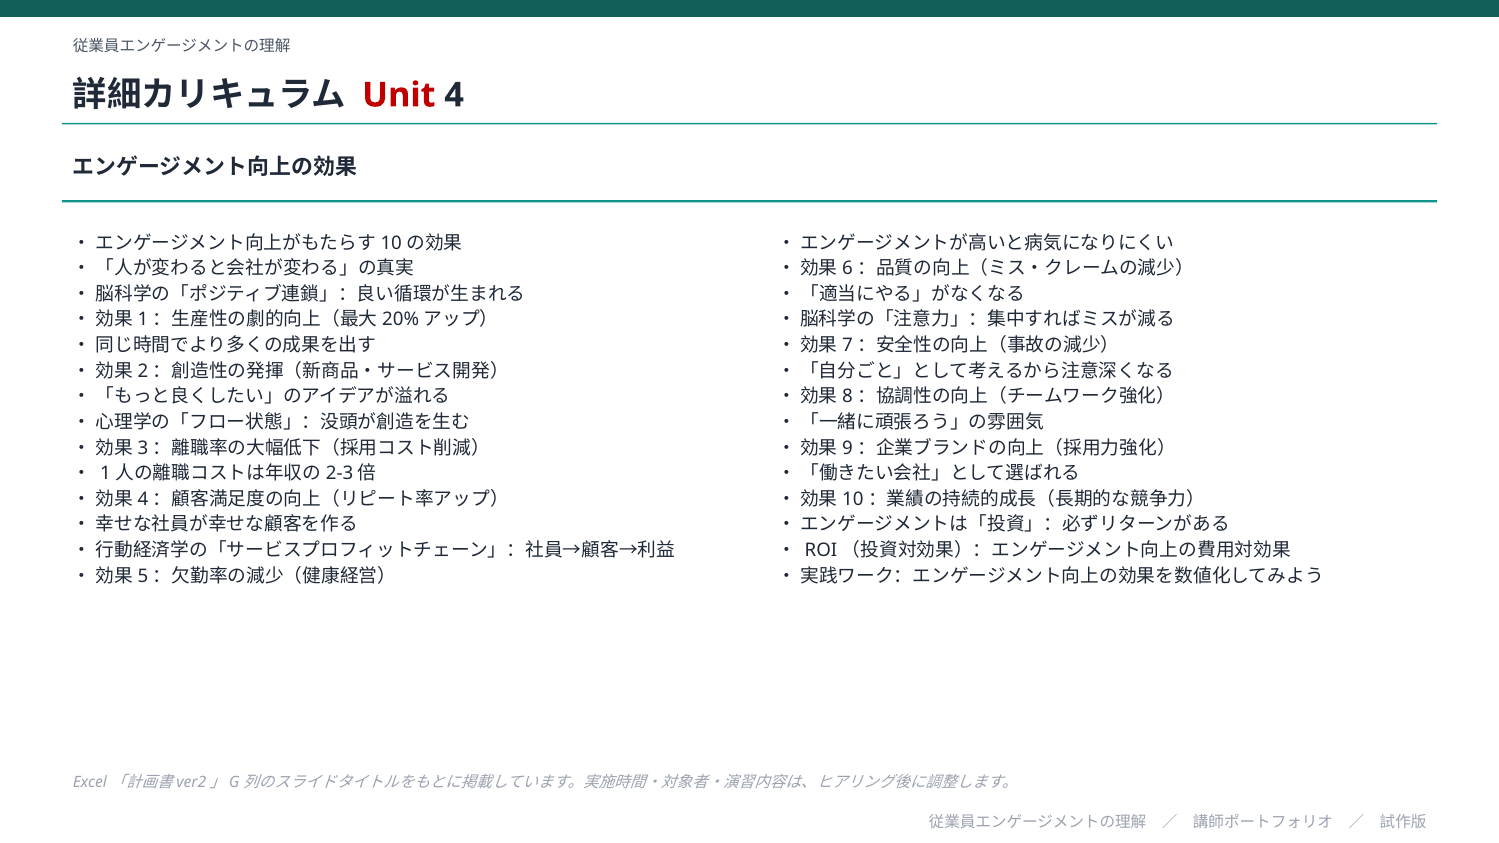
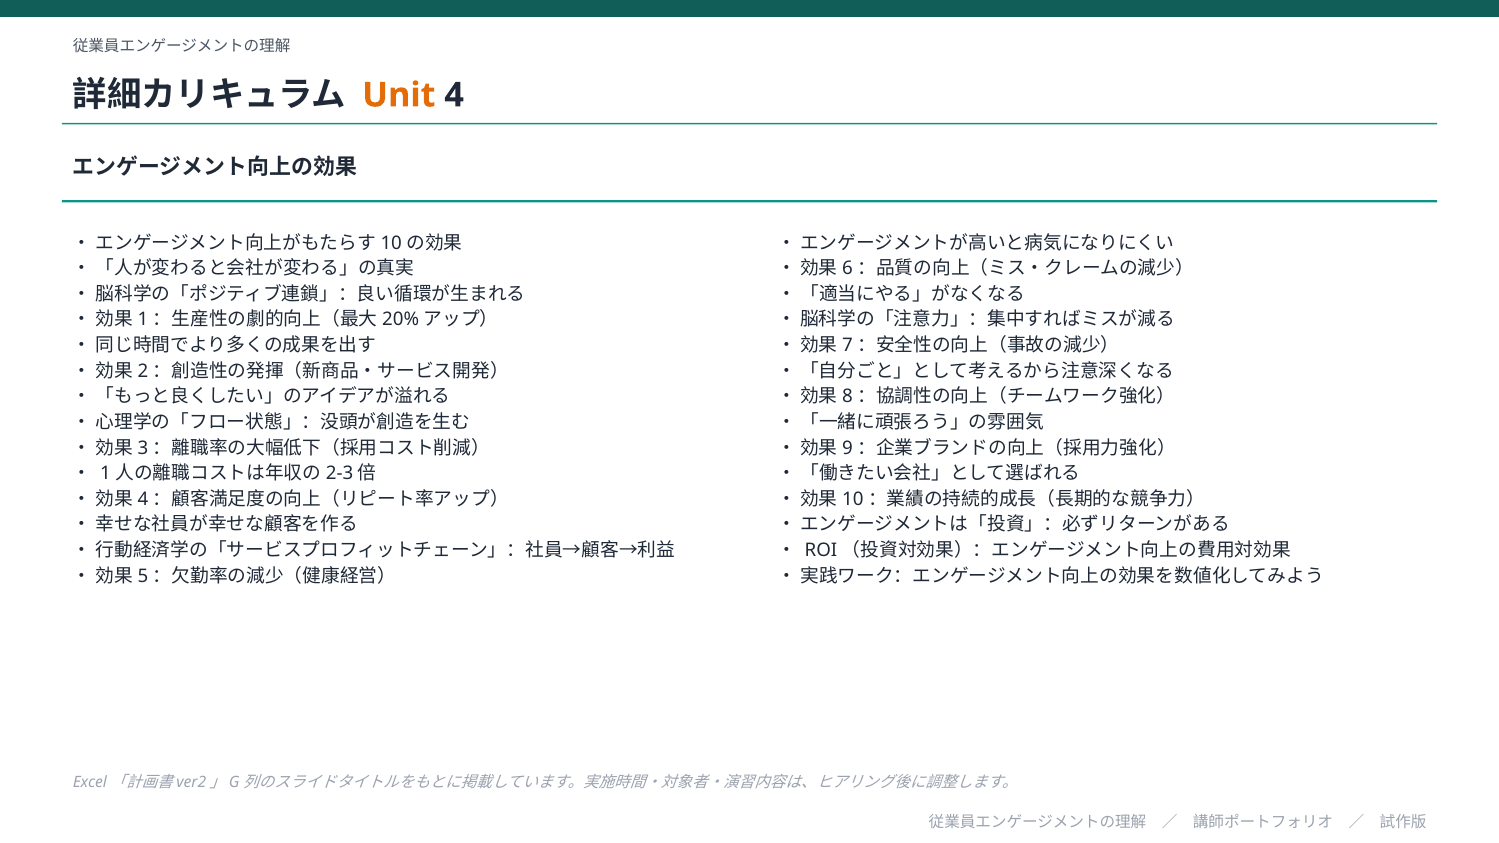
Unit colour: red -> orange (399, 95)
